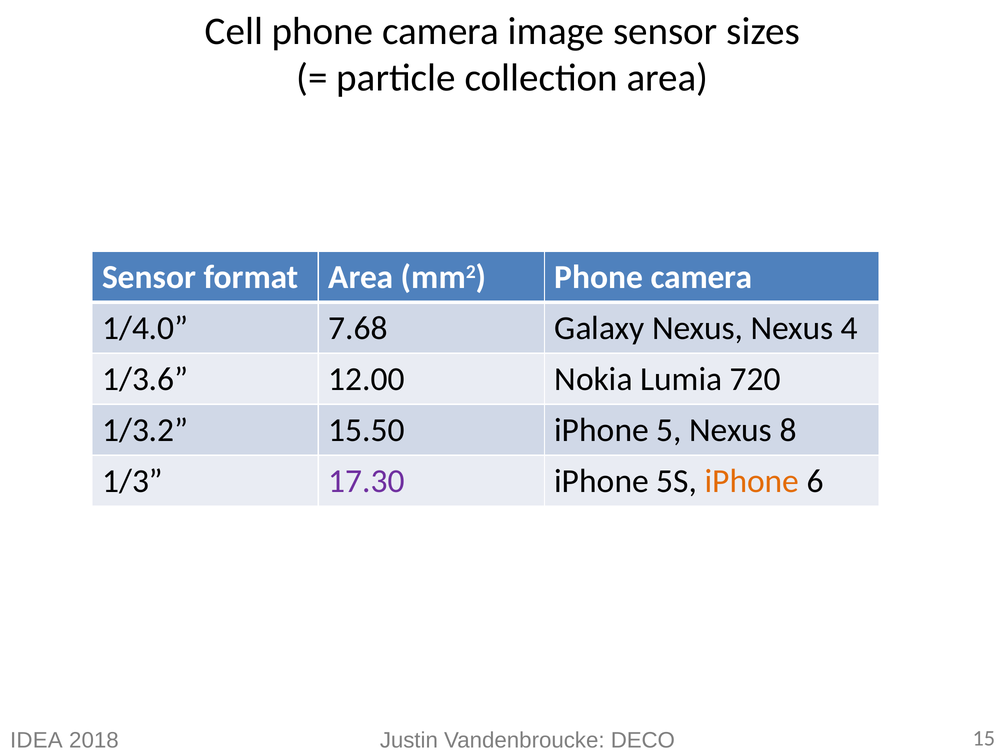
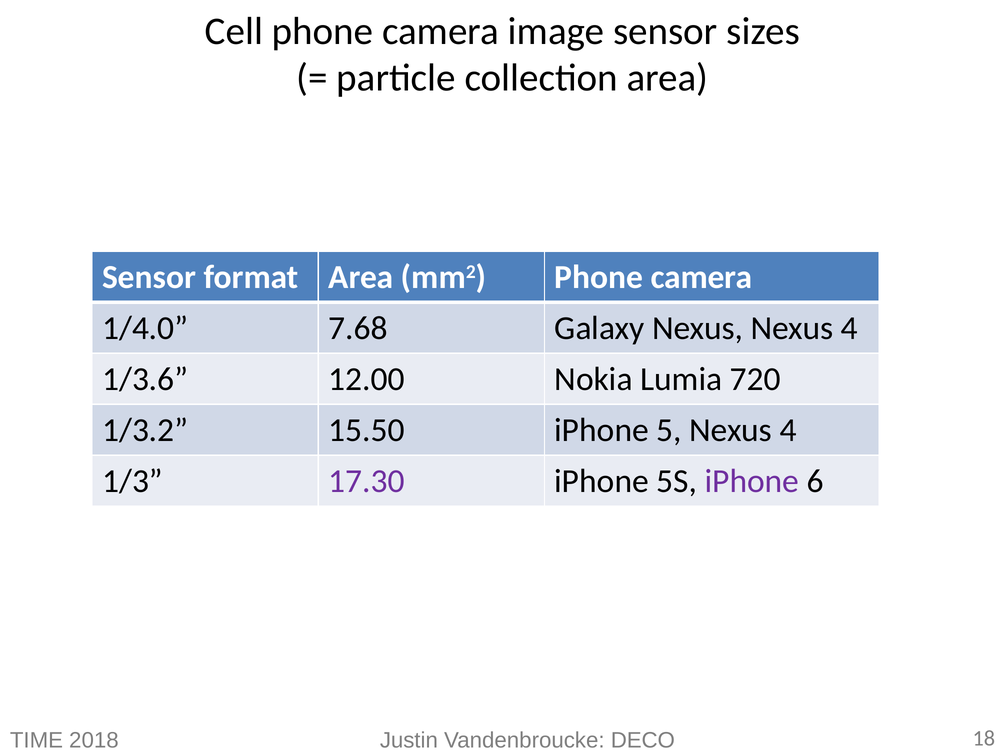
5 Nexus 8: 8 -> 4 (788, 430)
iPhone colour: orange -> purple (752, 481)
IDEA: IDEA -> TIME (36, 740)
15: 15 -> 18 (984, 738)
